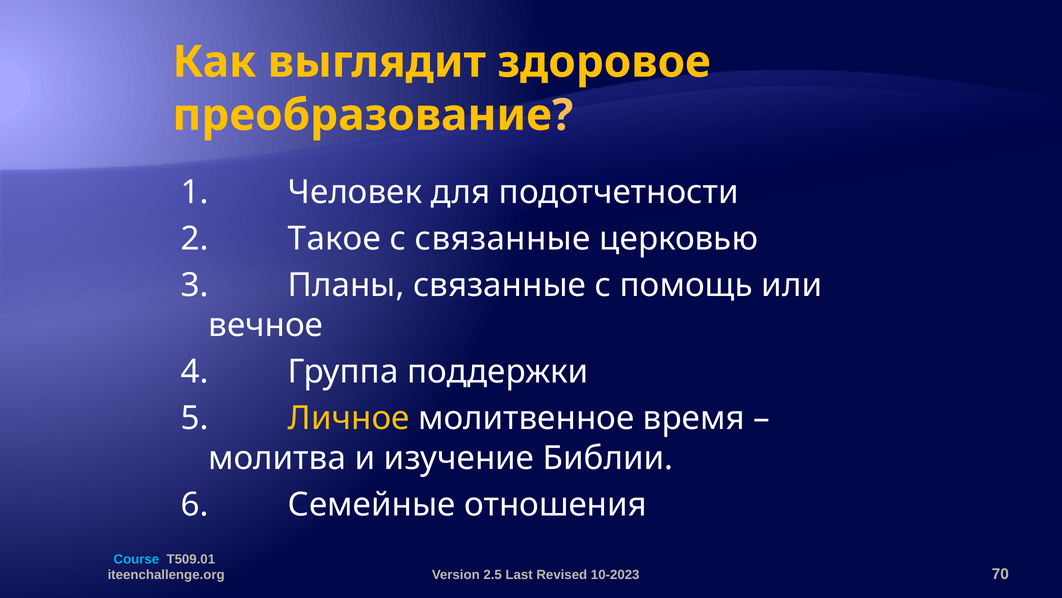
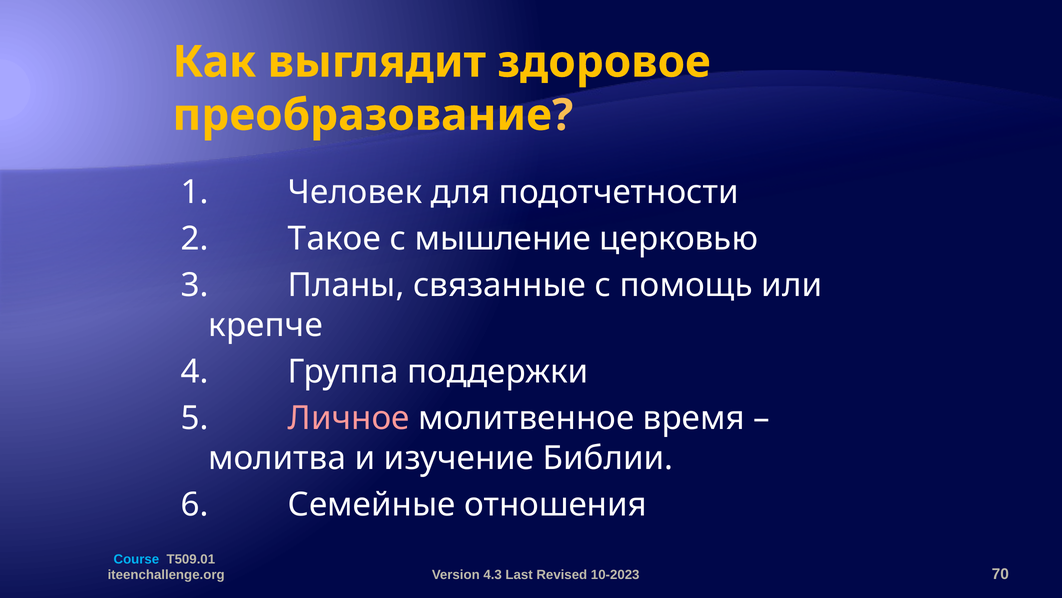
с связанные: связанные -> мышление (503, 239)
вечное: вечное -> крепче (266, 325)
Личное colour: yellow -> pink (349, 418)
2.5: 2.5 -> 4.3 (493, 574)
